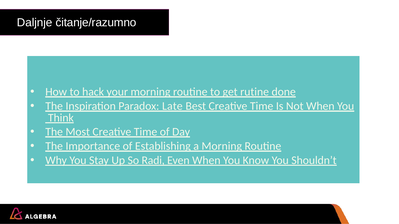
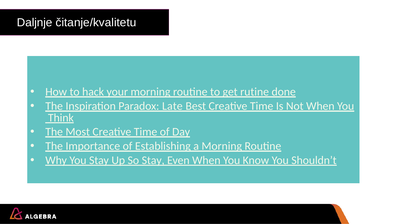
čitanje/razumno: čitanje/razumno -> čitanje/kvalitetu (96, 23)
So Radi: Radi -> Stay (153, 161)
